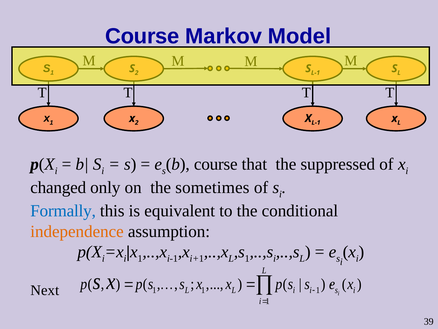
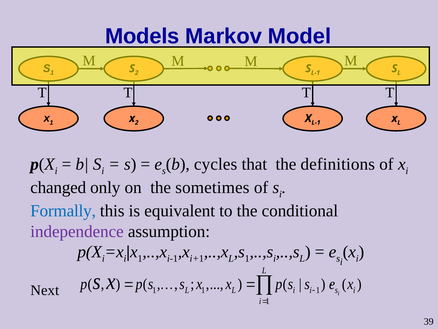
Course: Course -> Models (142, 36)
b course: course -> cycles (216, 164)
suppressed: suppressed -> definitions (338, 164)
independence colour: orange -> purple (77, 231)
